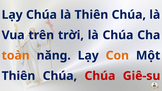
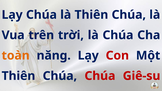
Con colour: orange -> red (117, 56)
